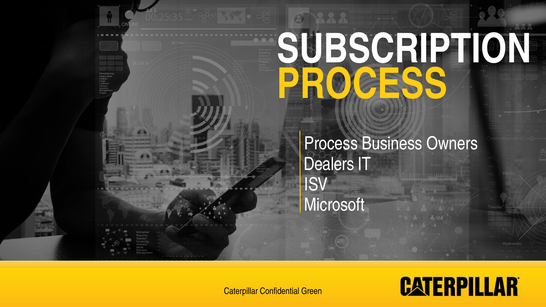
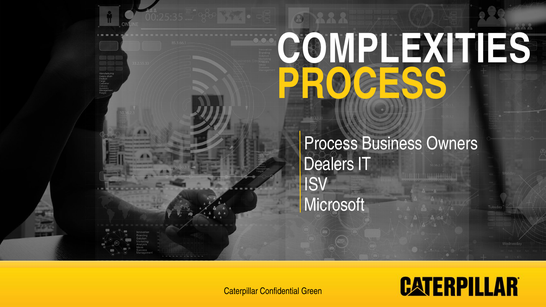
SUBSCRIPTION: SUBSCRIPTION -> COMPLEXITIES (404, 49)
